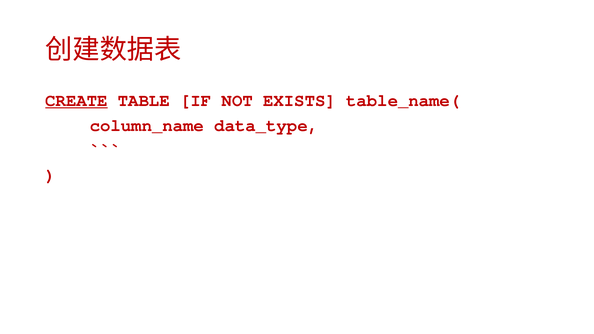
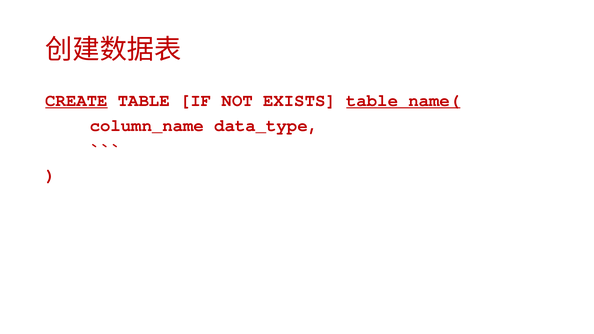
table_name( underline: none -> present (403, 100)
